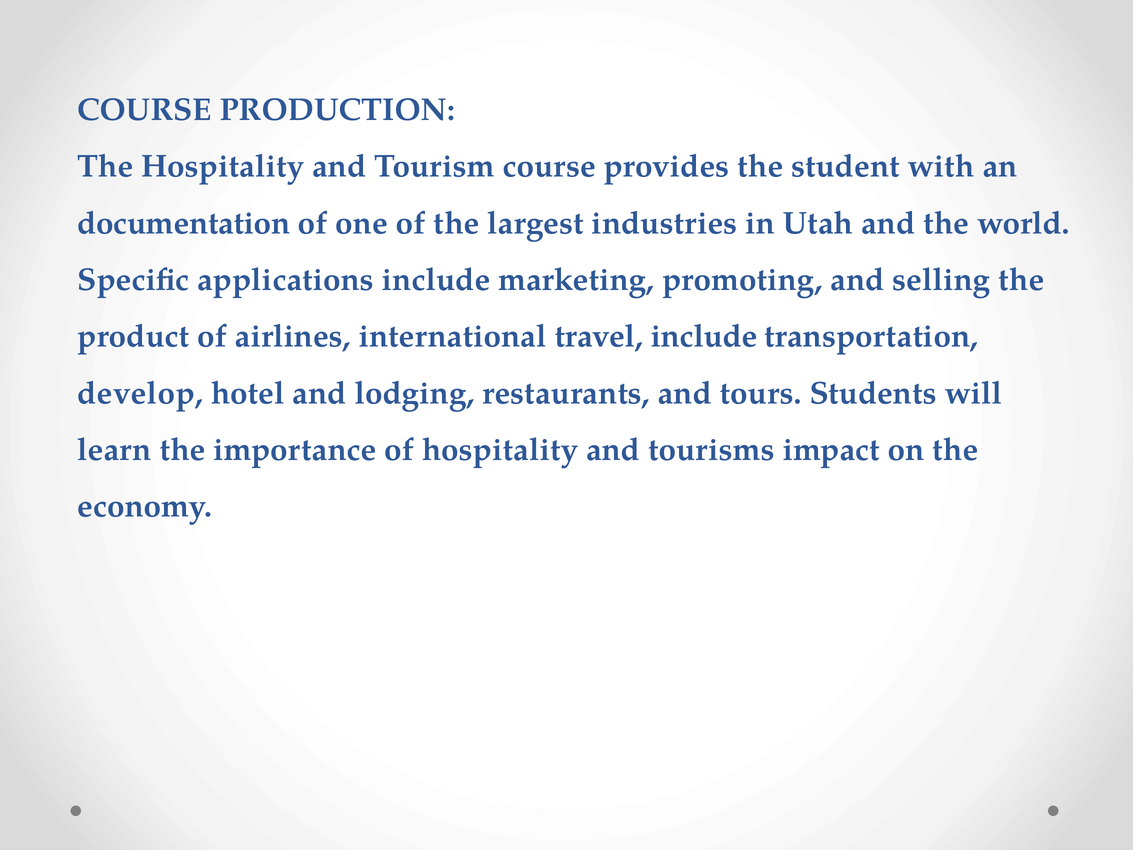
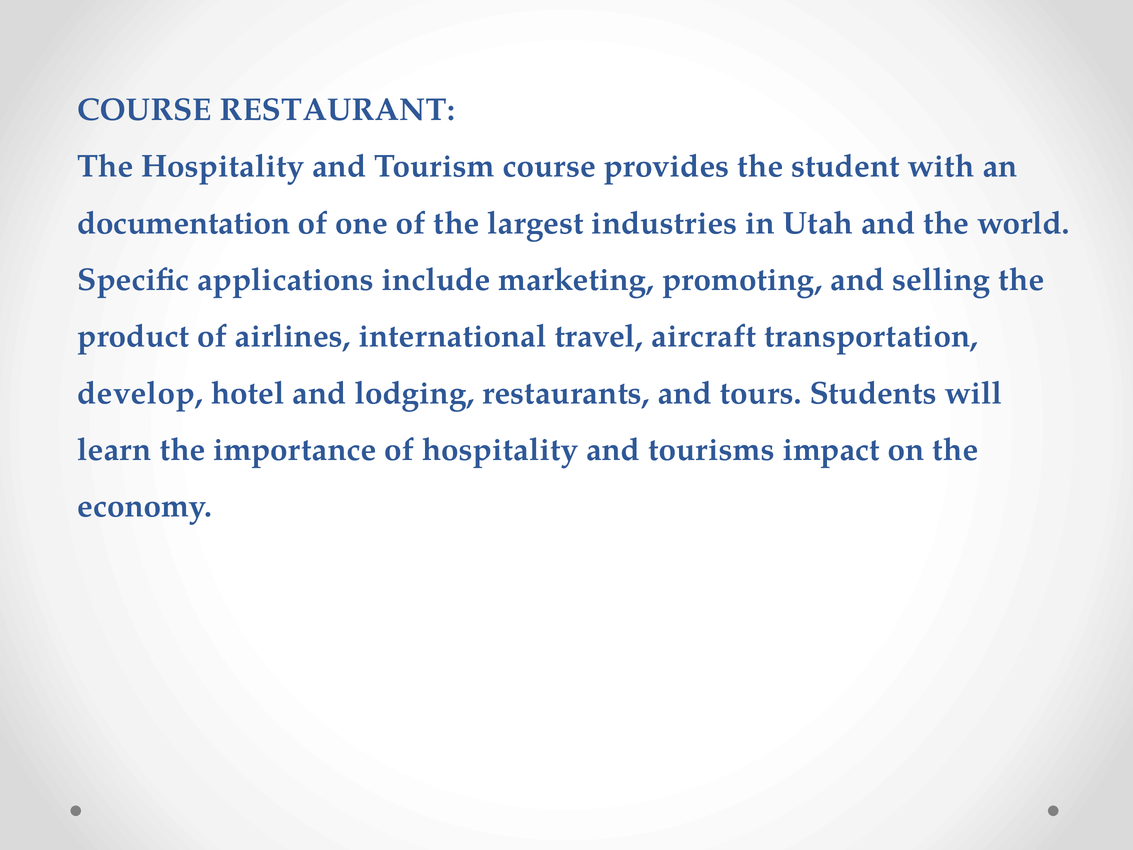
PRODUCTION: PRODUCTION -> RESTAURANT (337, 110)
travel include: include -> aircraft (704, 336)
